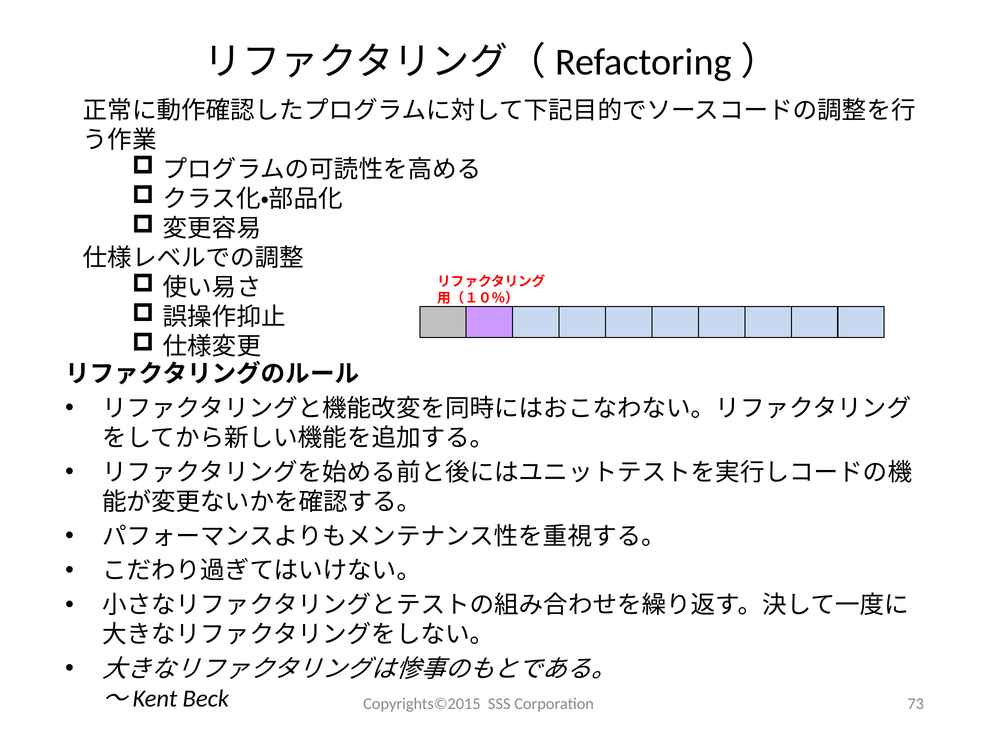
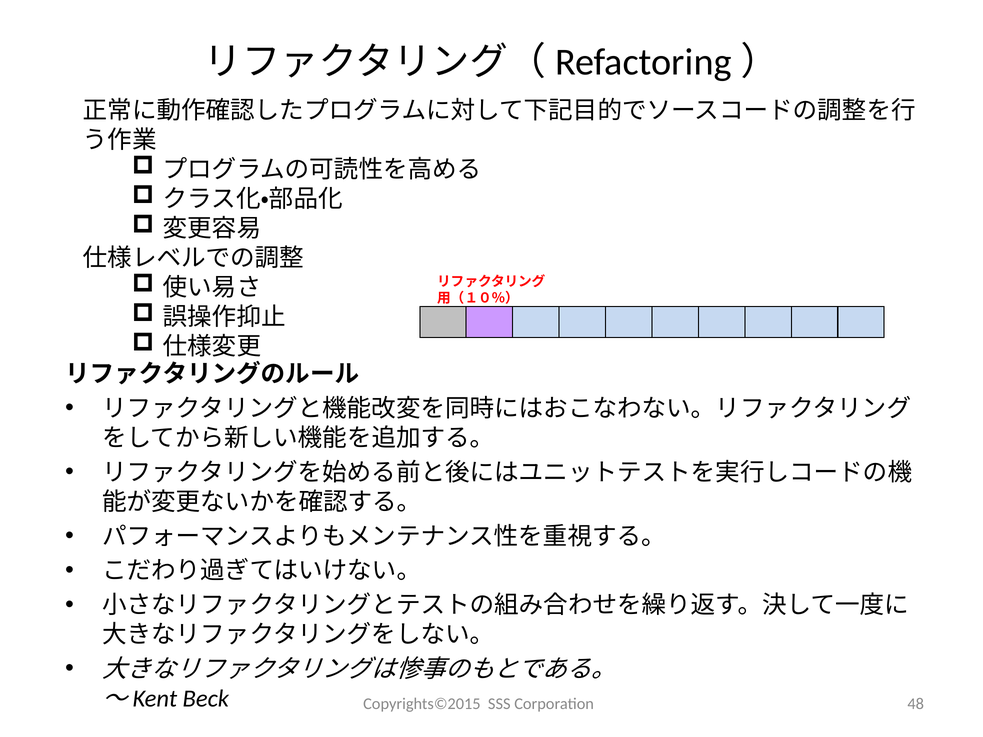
73: 73 -> 48 (916, 704)
